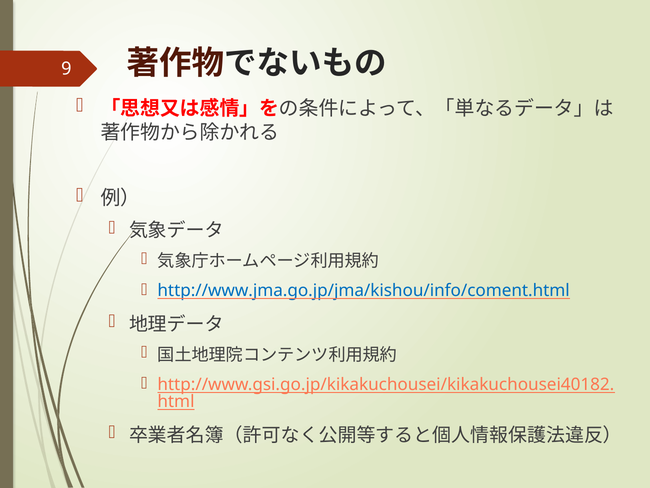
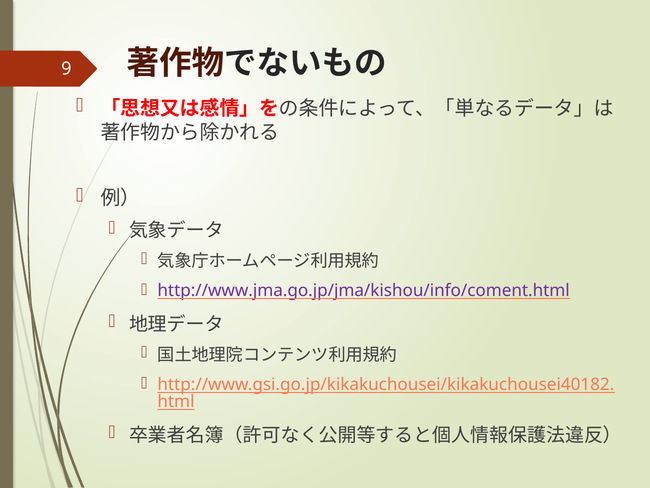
http://www.jma.go.jp/jma/kishou/info/coment.html colour: blue -> purple (364, 290)
